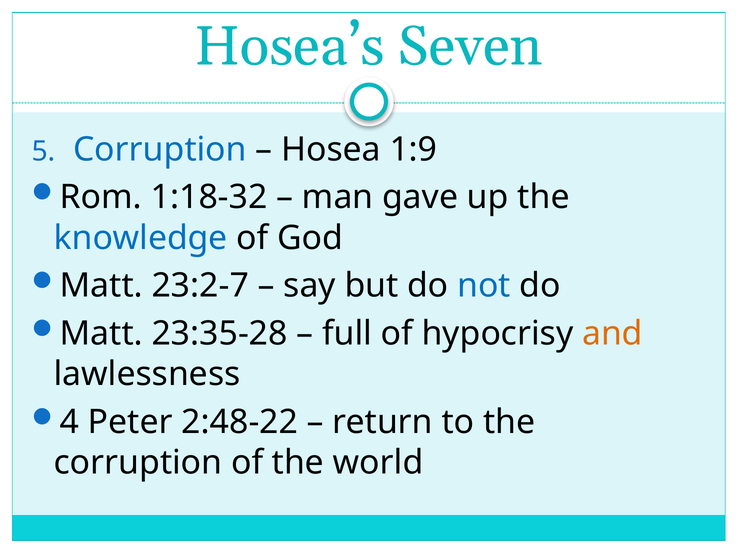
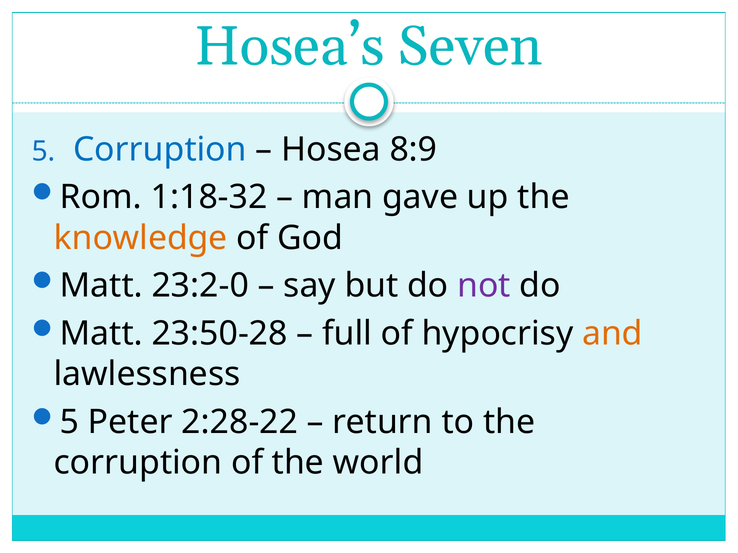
1:9: 1:9 -> 8:9 (413, 150)
knowledge colour: blue -> orange (141, 238)
23:2-7: 23:2-7 -> 23:2-0 (200, 286)
not colour: blue -> purple (484, 286)
23:35-28: 23:35-28 -> 23:50-28 (220, 334)
4: 4 -> 5 (70, 423)
2:48-22: 2:48-22 -> 2:28-22 (240, 423)
